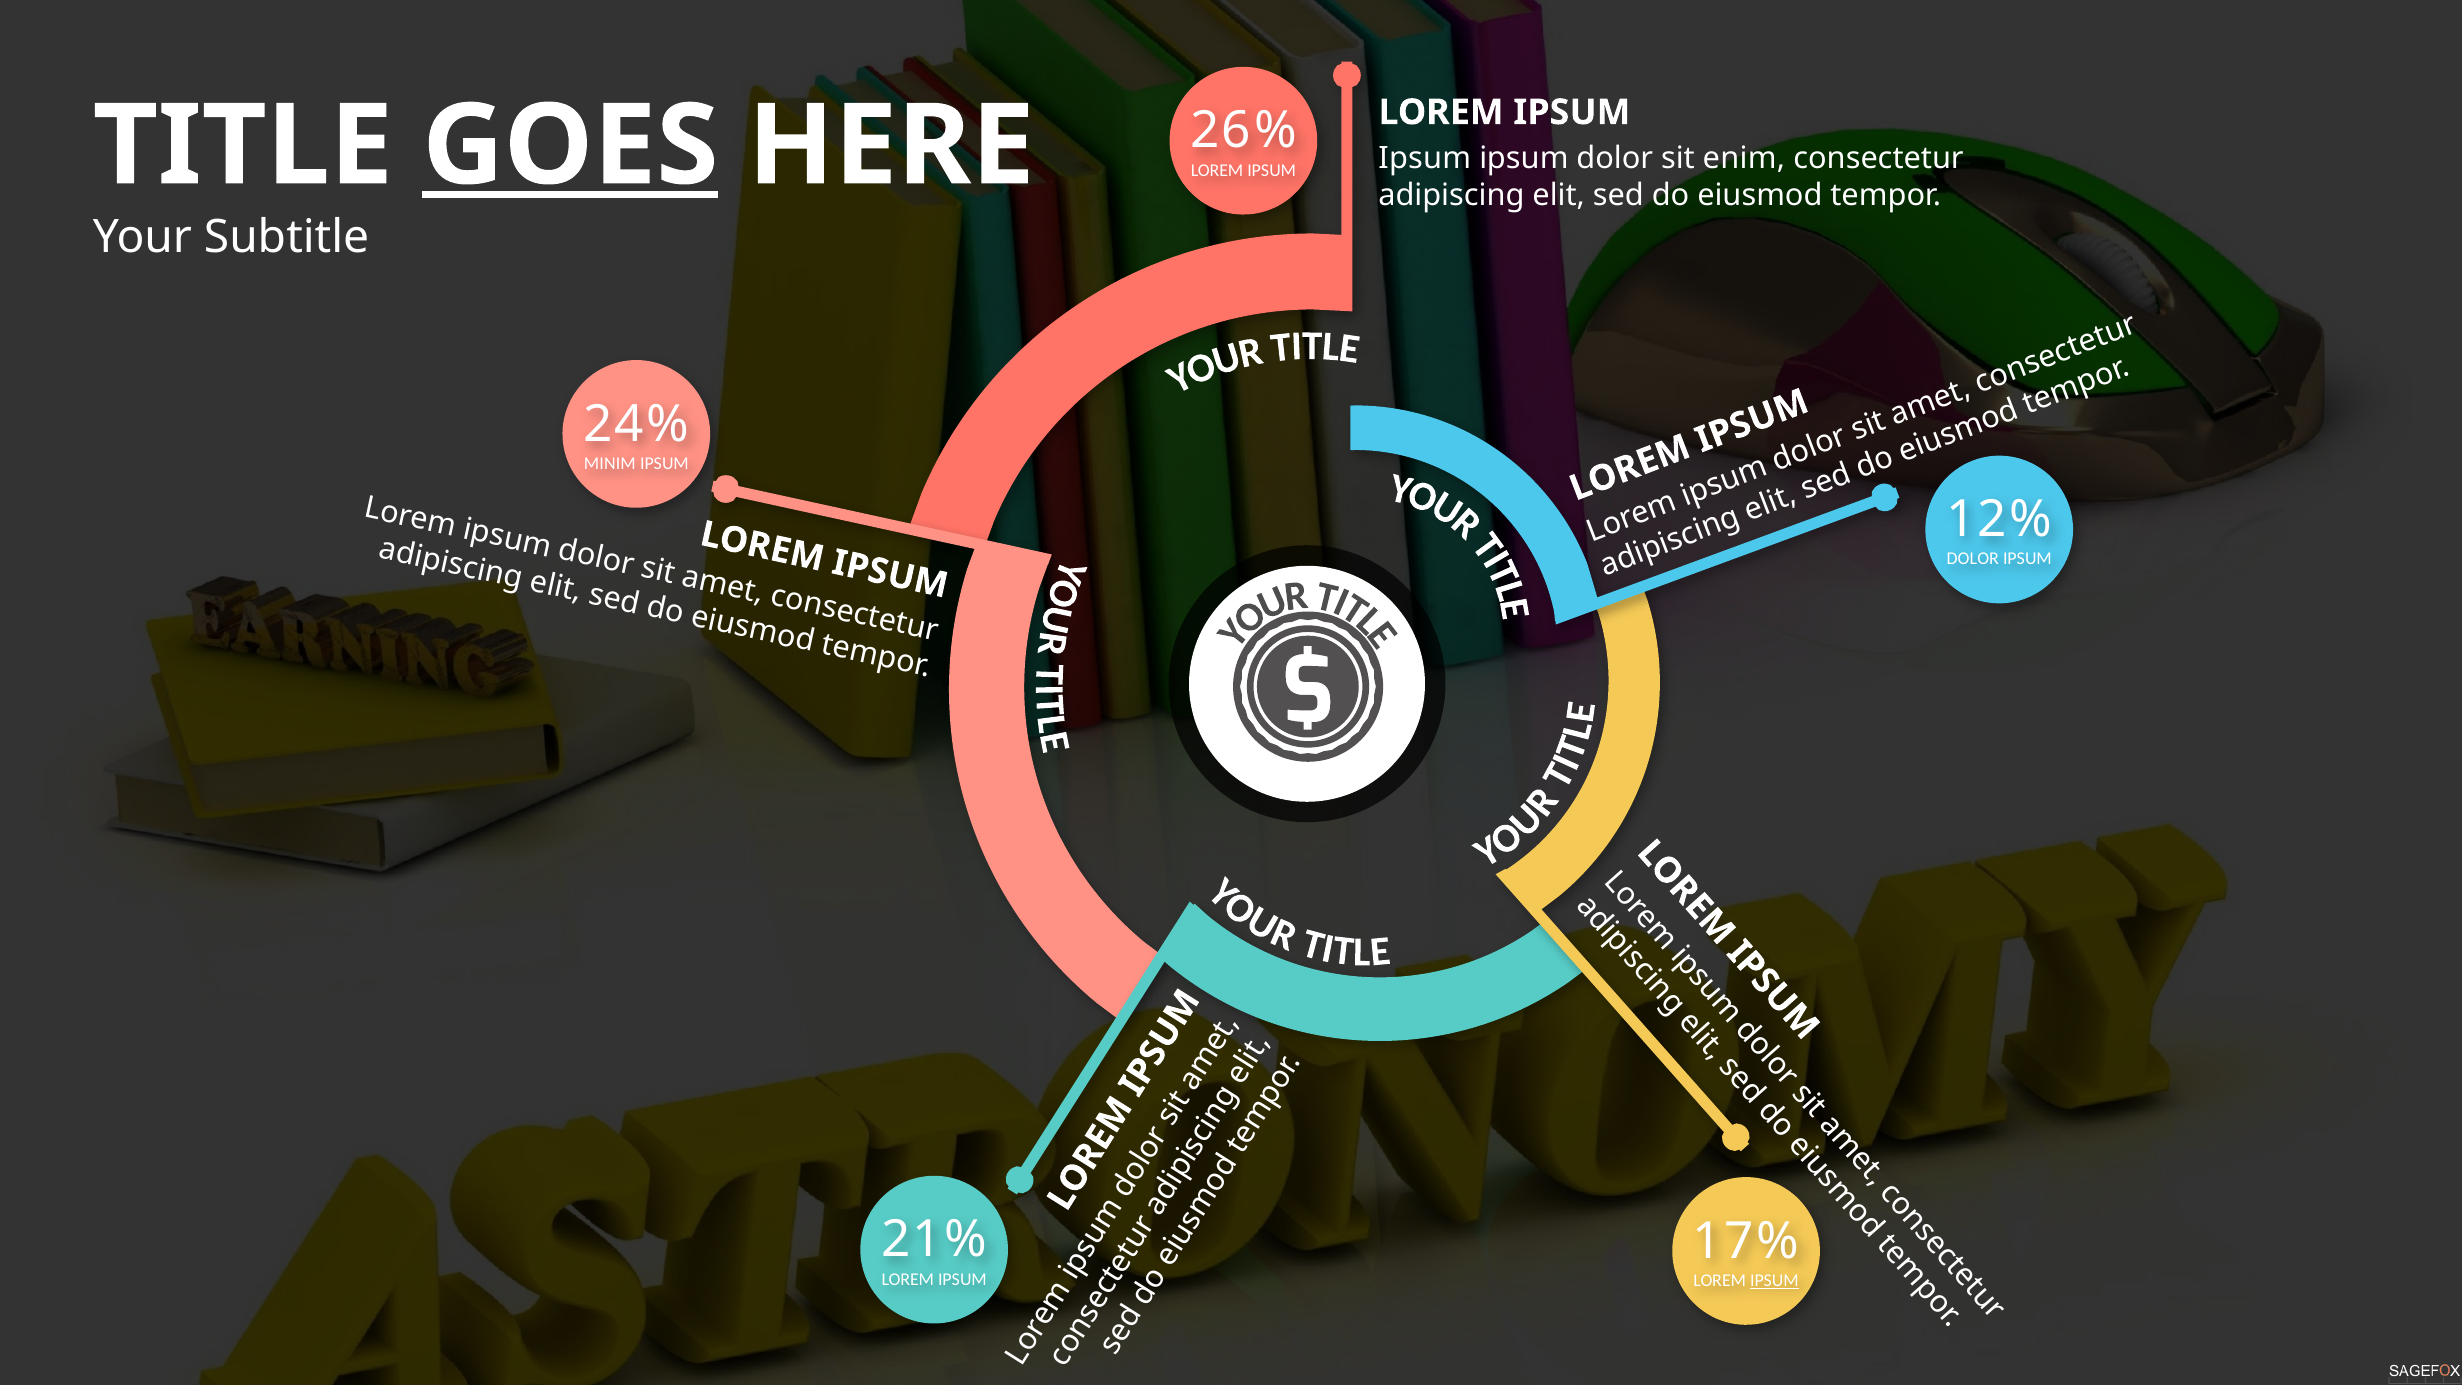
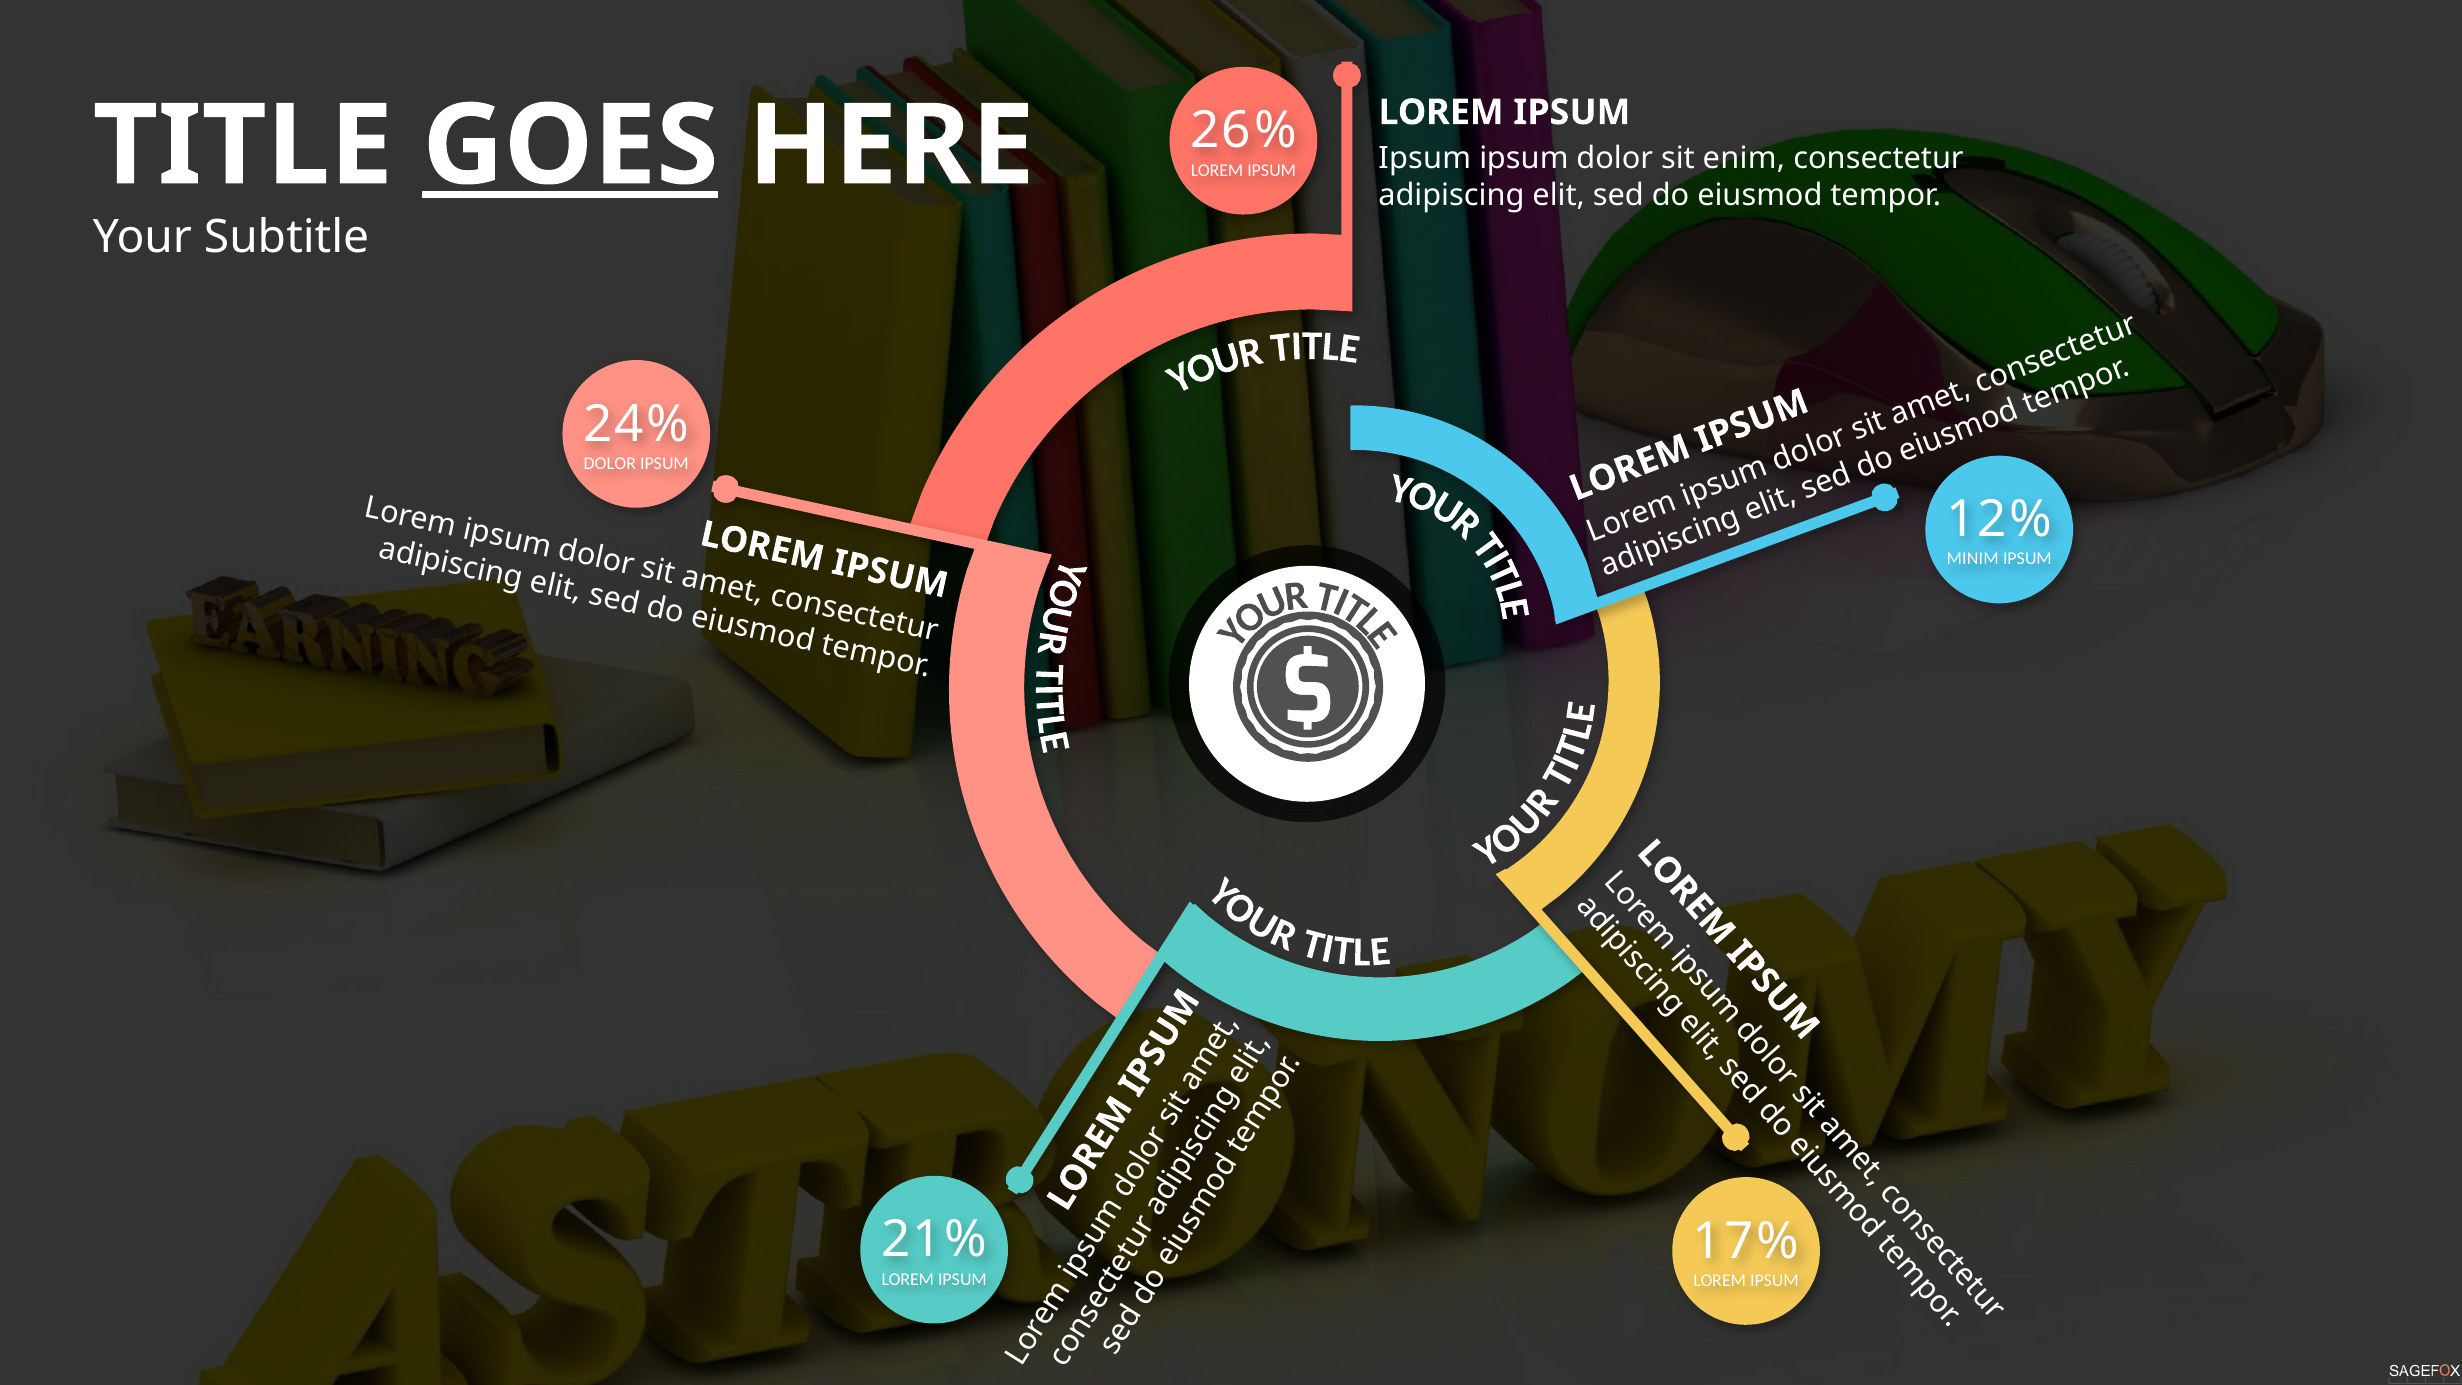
MINIM: MINIM -> DOLOR (610, 463)
DOLOR: DOLOR -> MINIM (1973, 559)
IPSUM underline: present -> none (1774, 1280)
